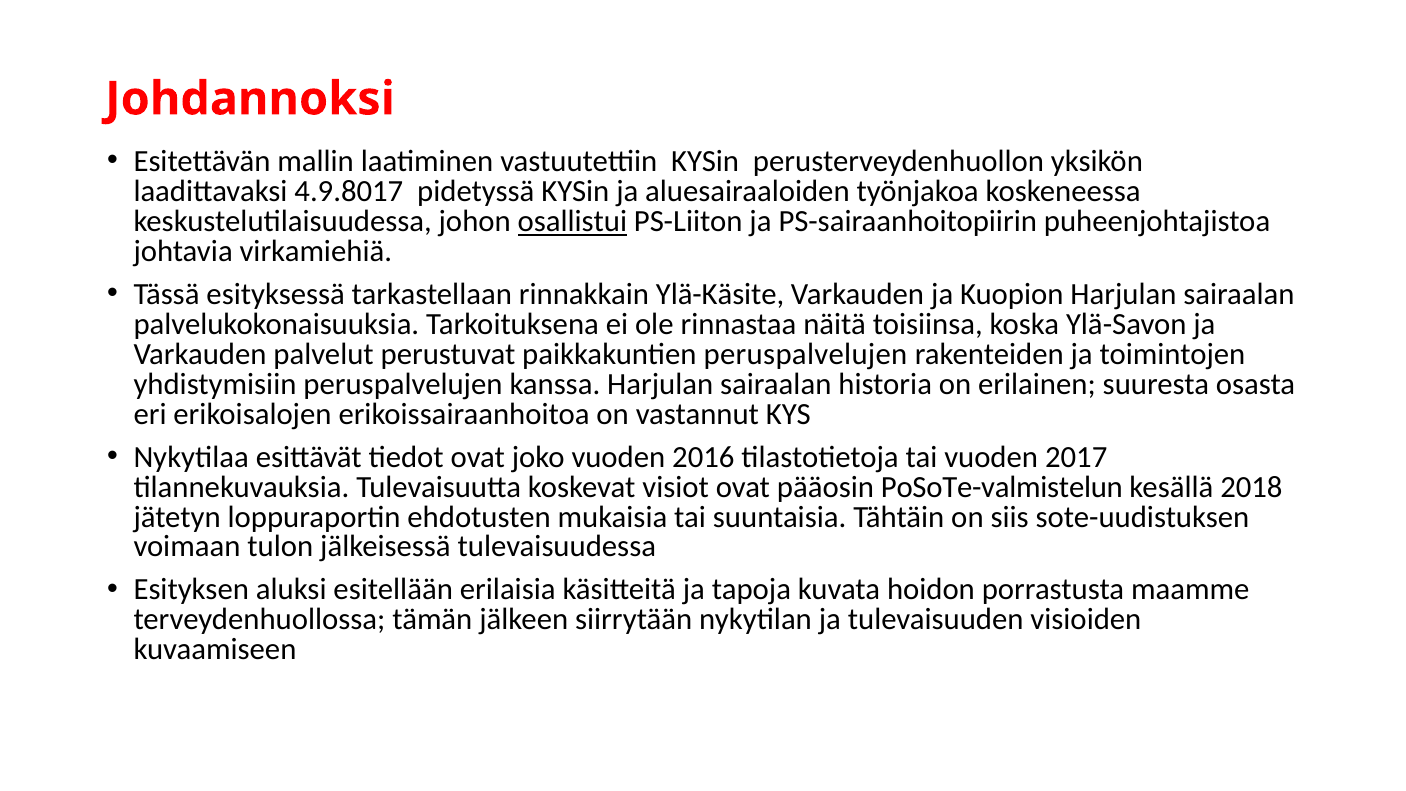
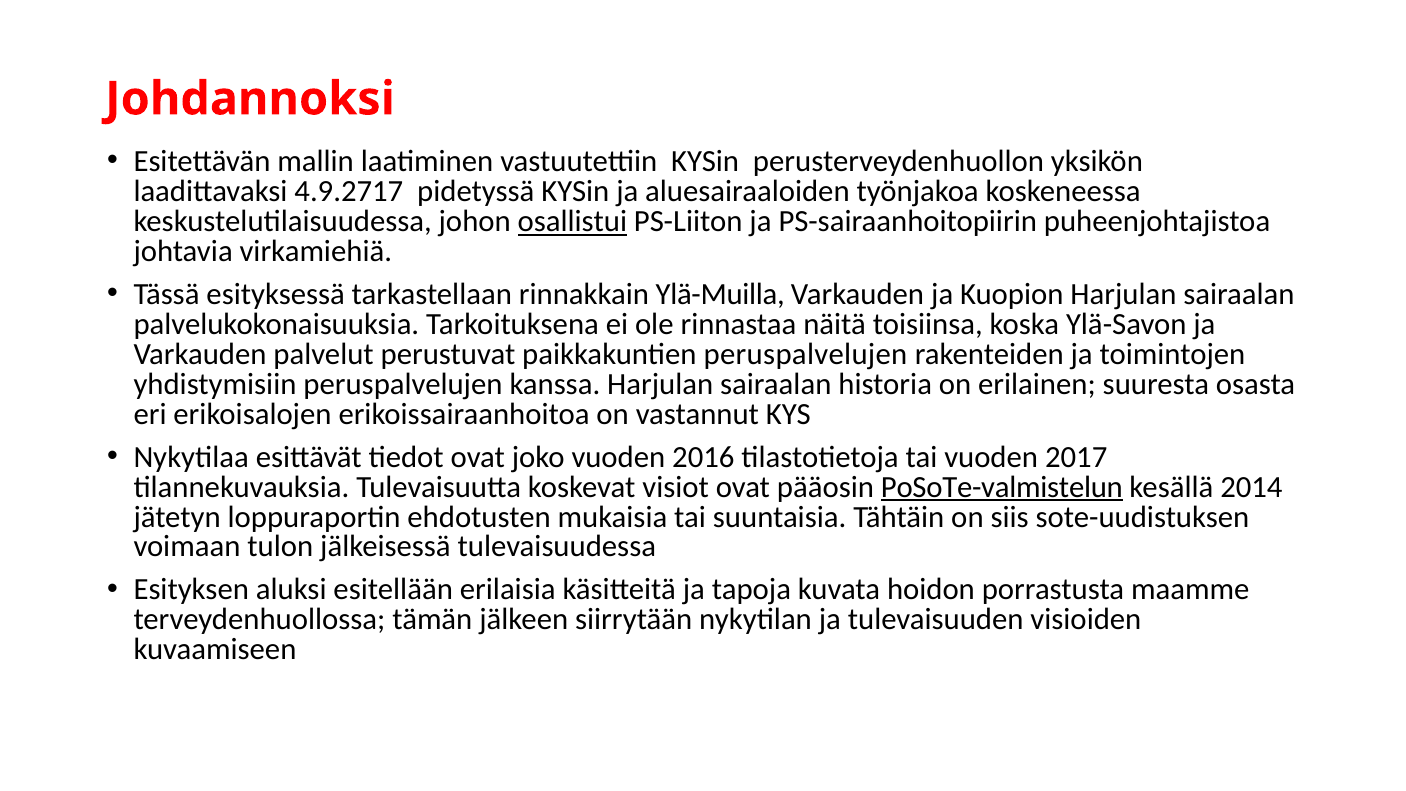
4.9.8017: 4.9.8017 -> 4.9.2717 (349, 192)
Ylä-Käsite: Ylä-Käsite -> Ylä-Muilla (720, 294)
PoSoTe-valmistelun underline: none -> present (1002, 487)
2018: 2018 -> 2014 (1251, 487)
